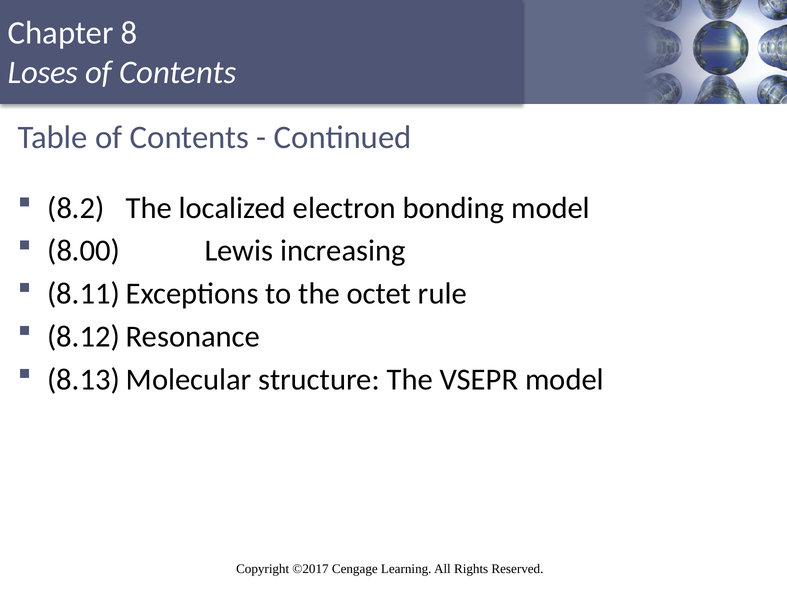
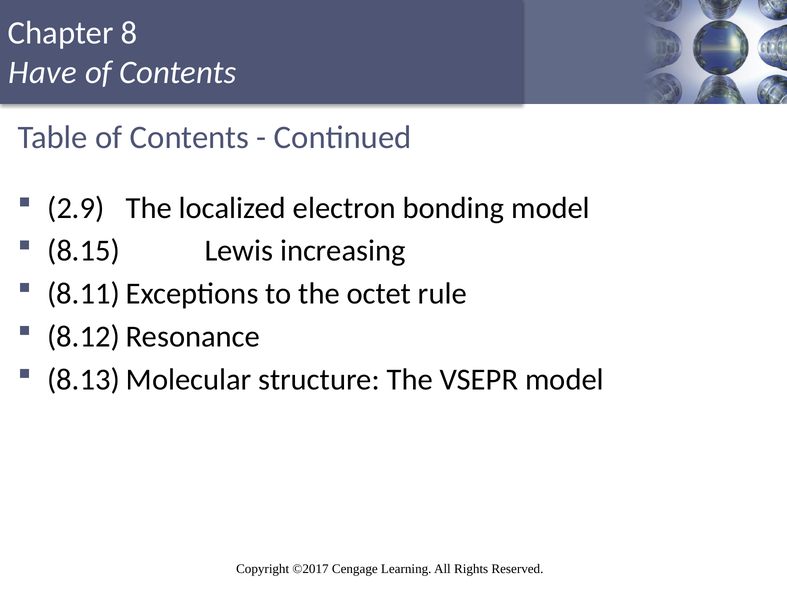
Loses: Loses -> Have (43, 72)
8.2: 8.2 -> 2.9 (76, 208)
8.00: 8.00 -> 8.15 (84, 251)
